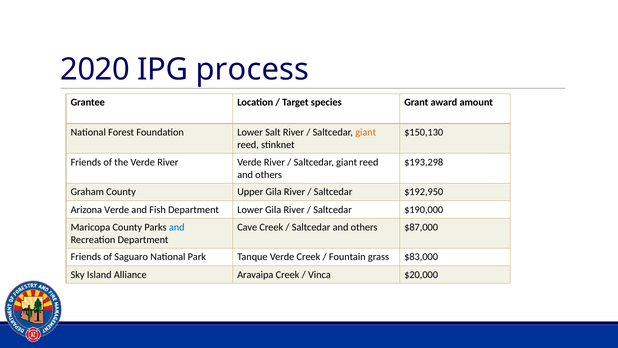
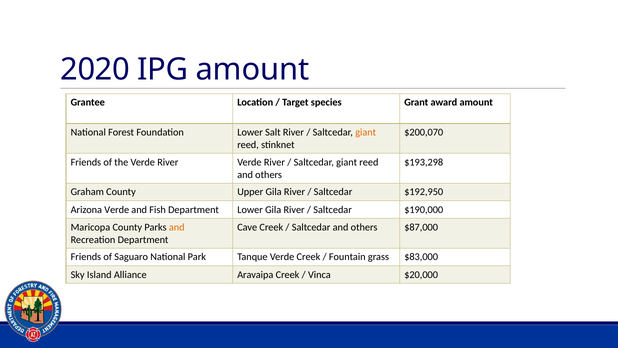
IPG process: process -> amount (253, 69)
$150,130: $150,130 -> $200,070 (424, 132)
and colour: blue -> orange (177, 227)
